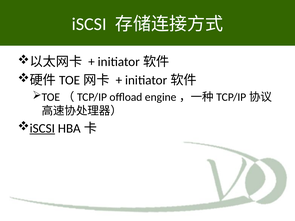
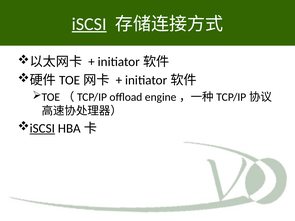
iSCSI underline: none -> present (89, 24)
